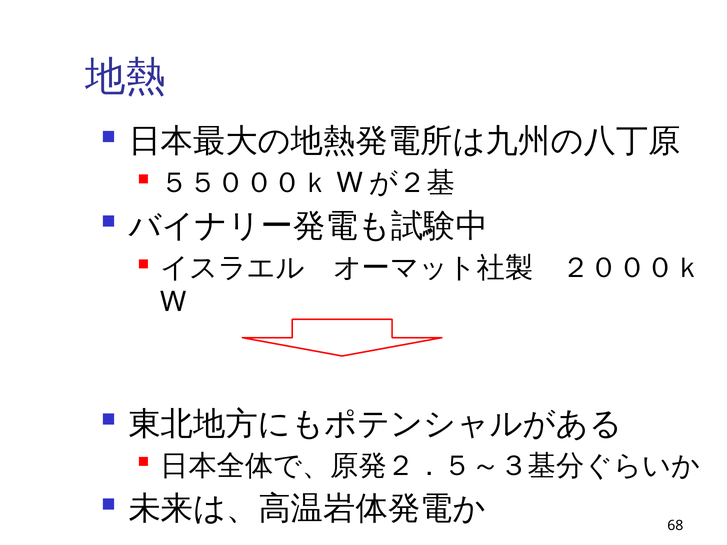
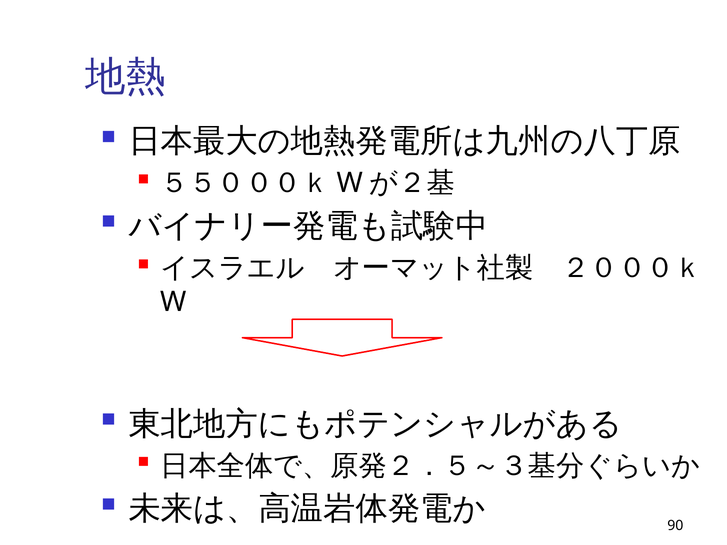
68: 68 -> 90 (675, 526)
